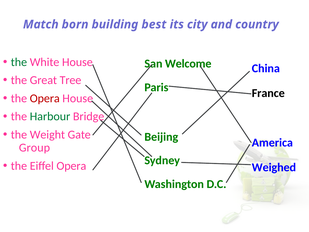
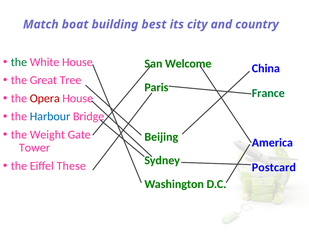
born: born -> boat (75, 24)
France colour: black -> green (268, 93)
Harbour colour: green -> blue (50, 116)
Group: Group -> Tower (34, 148)
Eiffel Opera: Opera -> These (71, 166)
Weighed: Weighed -> Postcard (274, 167)
